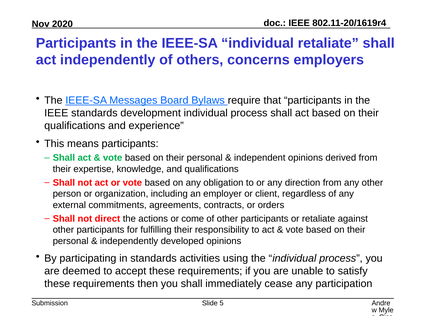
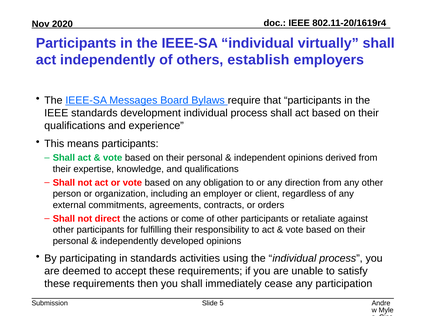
individual retaliate: retaliate -> virtually (328, 43)
concerns: concerns -> establish (258, 60)
